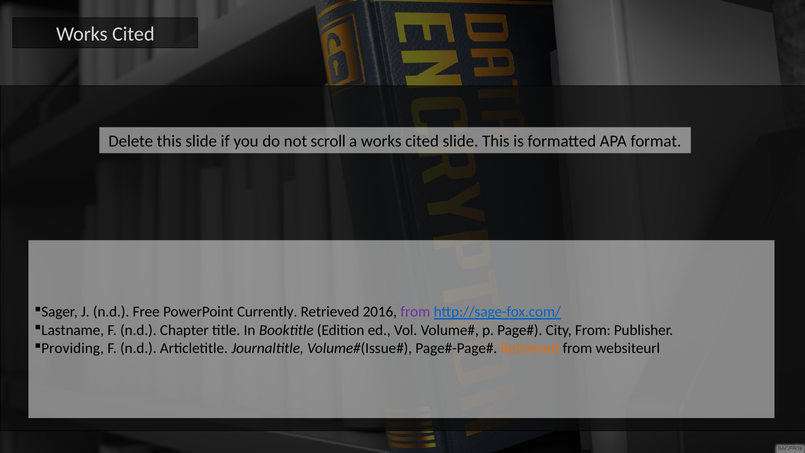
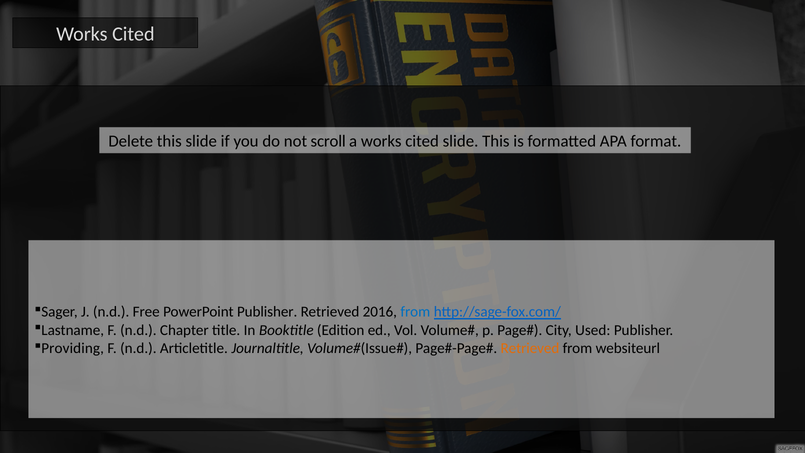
PowerPoint Currently: Currently -> Publisher (267, 312)
from colour: purple -> blue (415, 312)
City From: From -> Used (593, 330)
